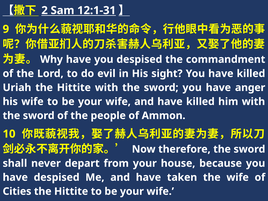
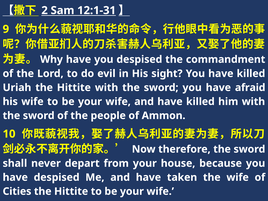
anger: anger -> afraid (250, 88)
